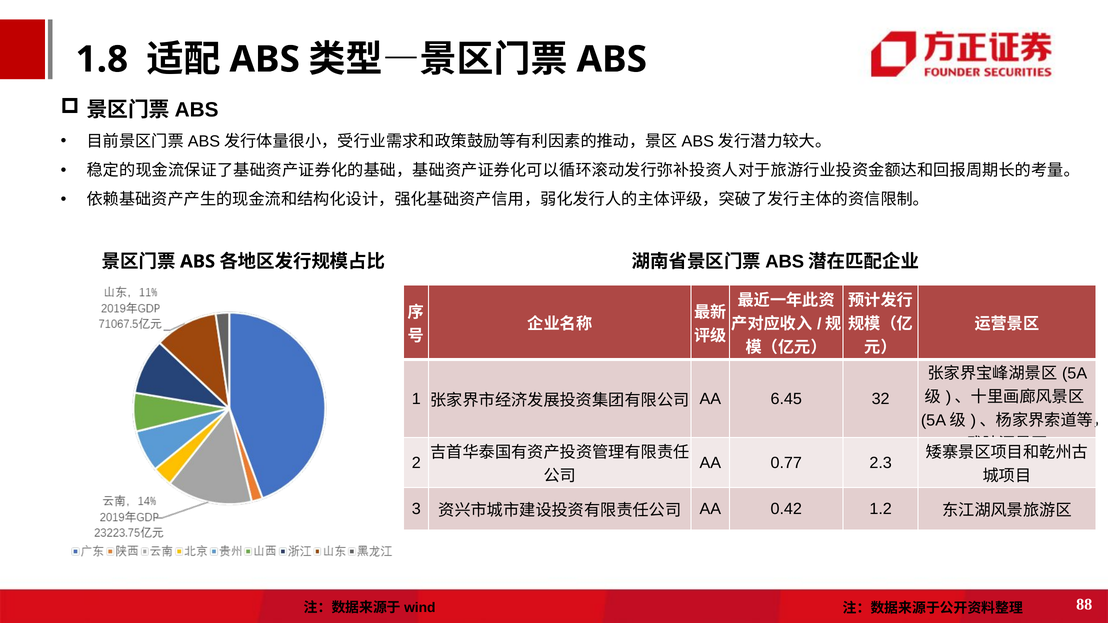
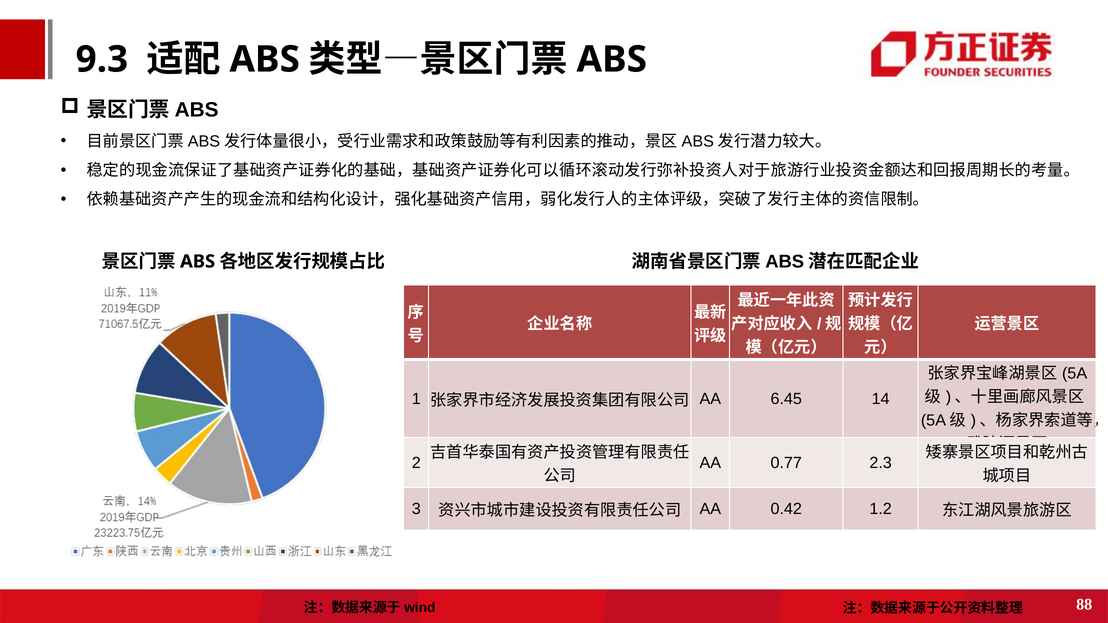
1.8: 1.8 -> 9.3 (102, 59)
32: 32 -> 14 (881, 399)
